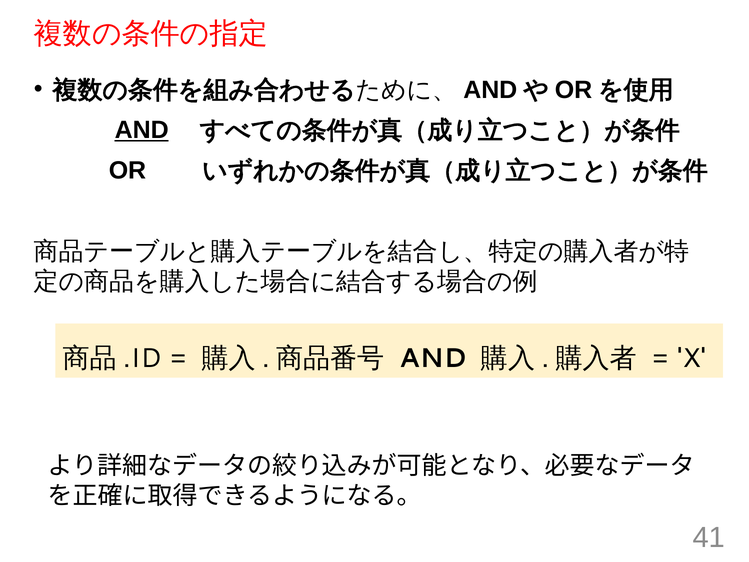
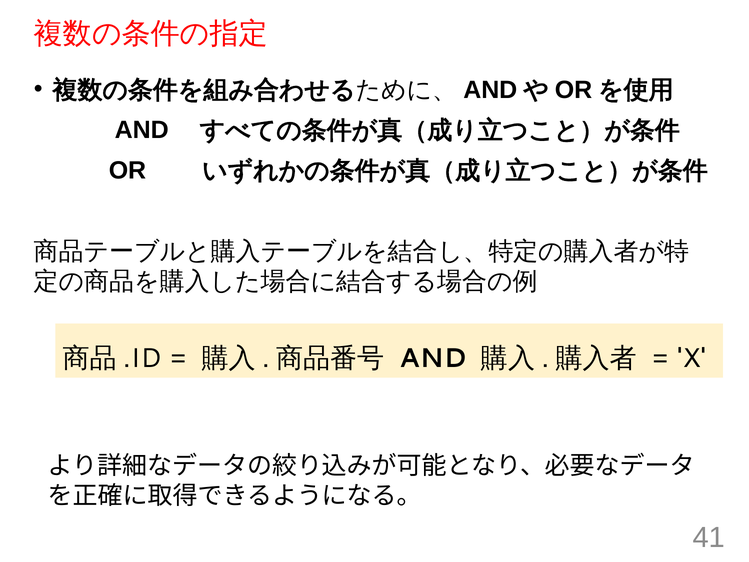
AND underline: present -> none (142, 130)
